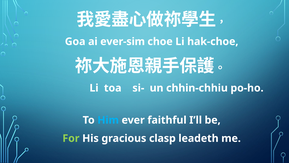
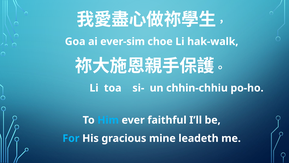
hak-choe: hak-choe -> hak-walk (213, 41)
For colour: light green -> light blue (71, 138)
clasp: clasp -> mine (162, 138)
